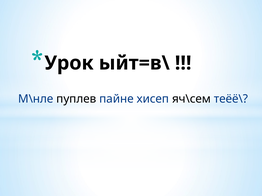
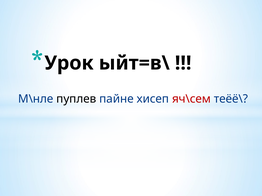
яч\сем colour: black -> red (191, 99)
